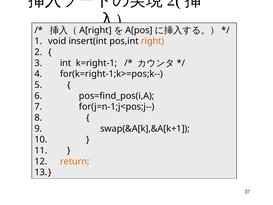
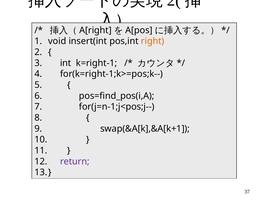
return colour: orange -> purple (75, 161)
